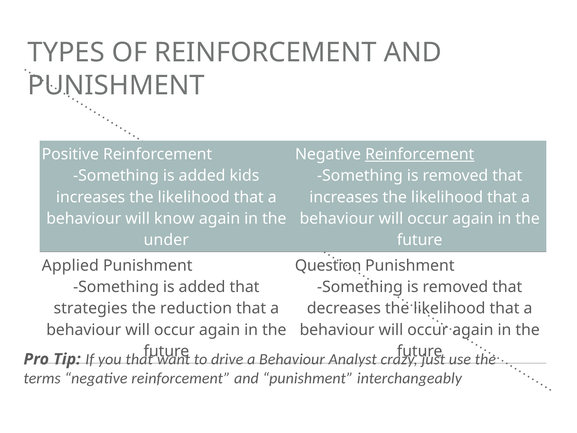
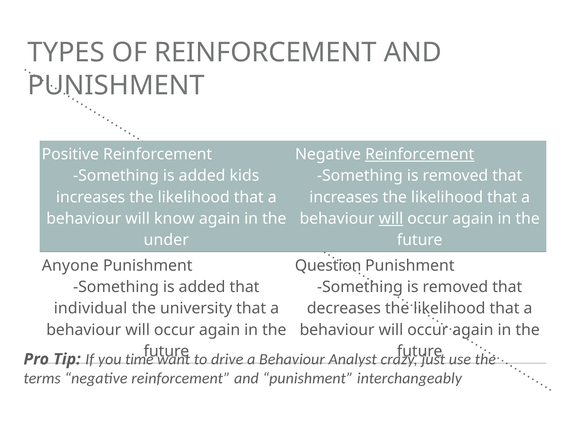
will underline: none -> present (391, 218)
Applied: Applied -> Anyone (70, 265)
strategies: strategies -> individual (91, 308)
reduction: reduction -> university (196, 308)
you that: that -> time (139, 359)
